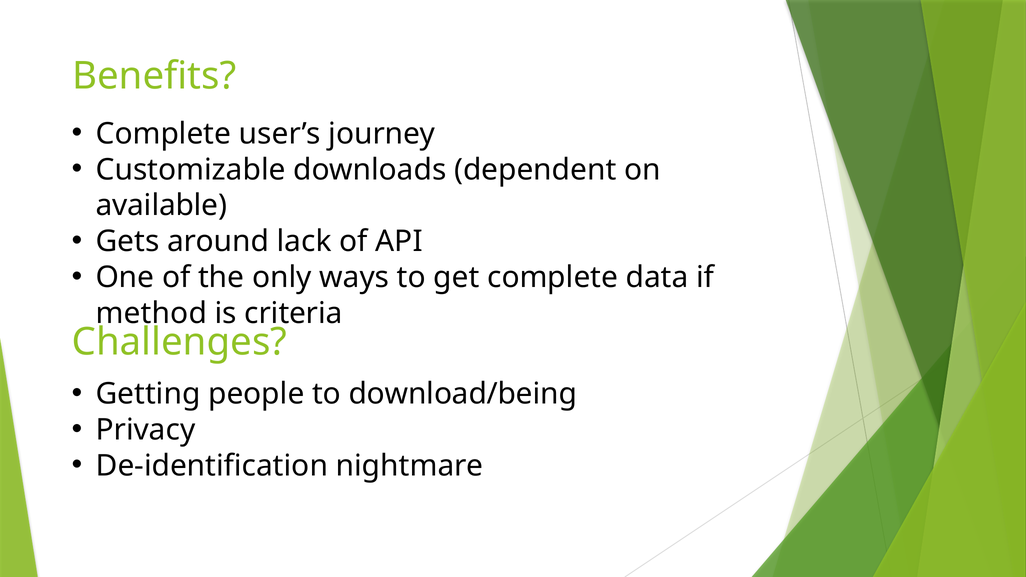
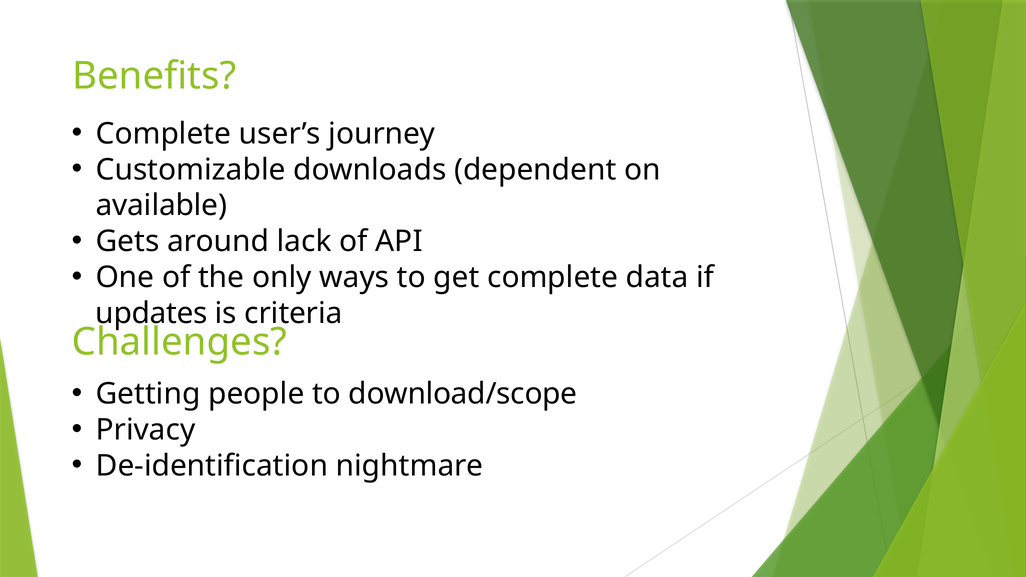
method: method -> updates (152, 313)
download/being: download/being -> download/scope (463, 394)
